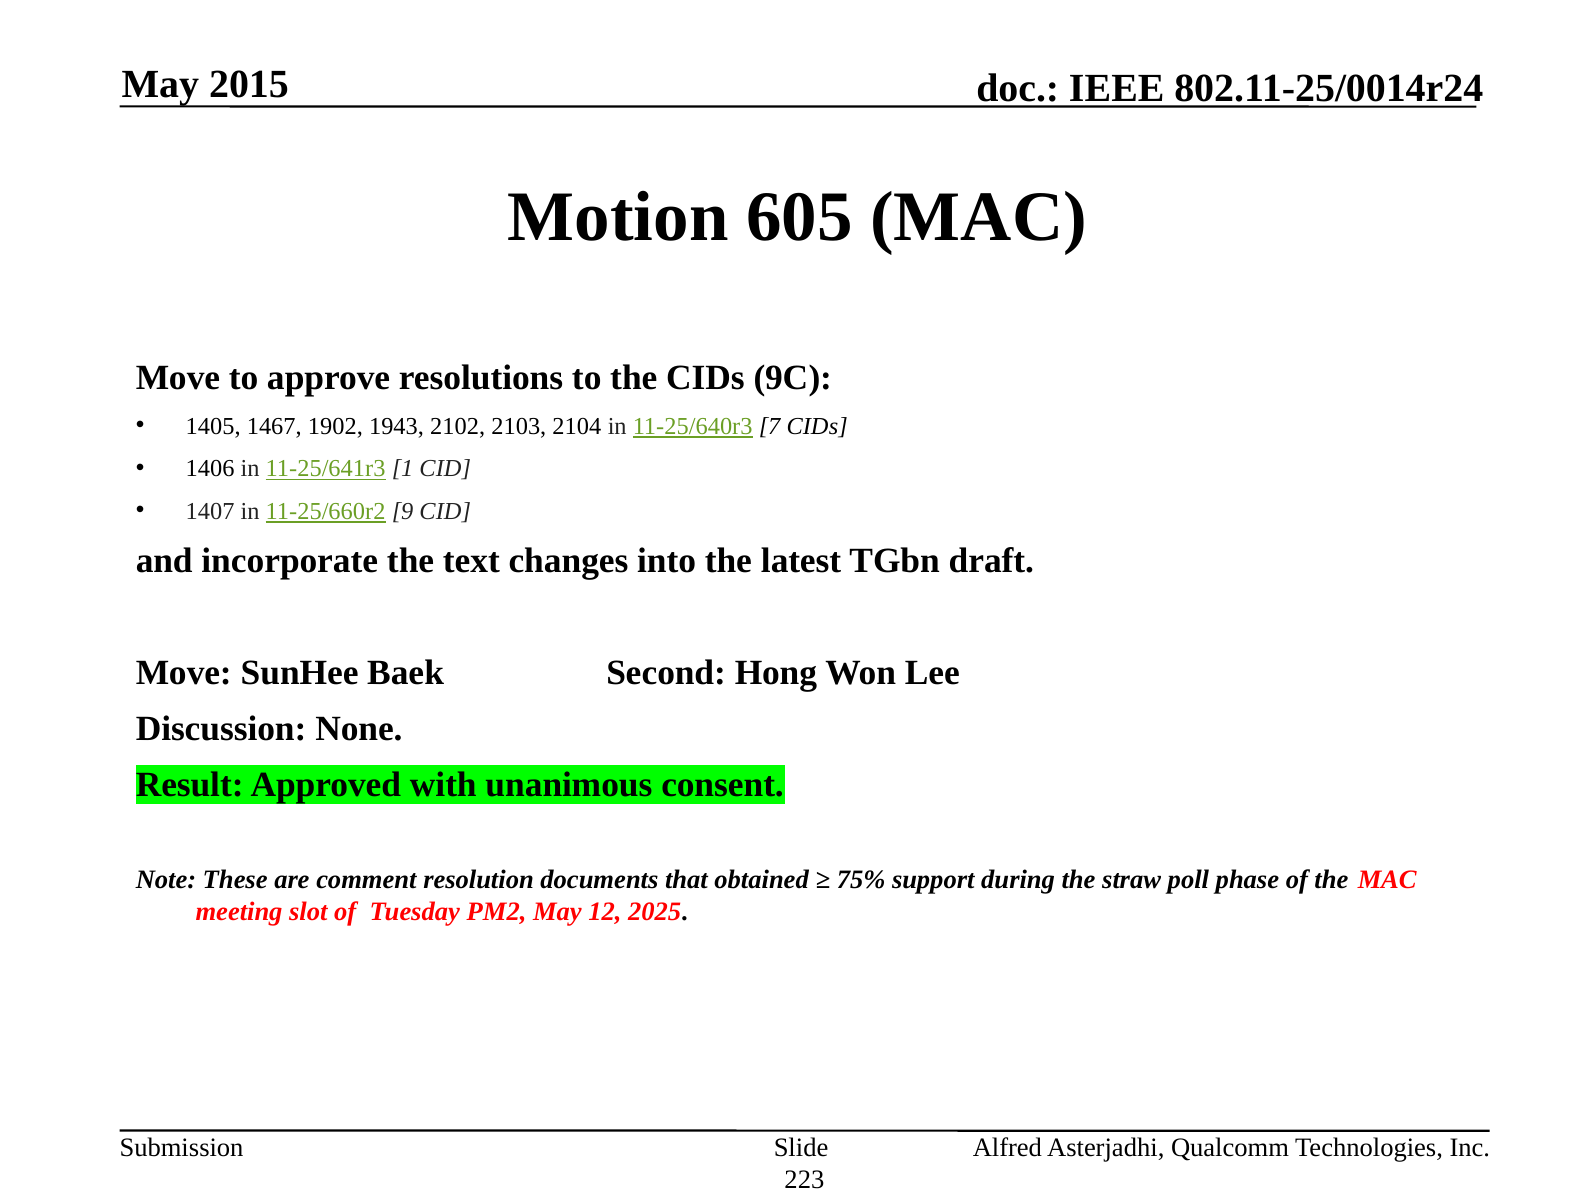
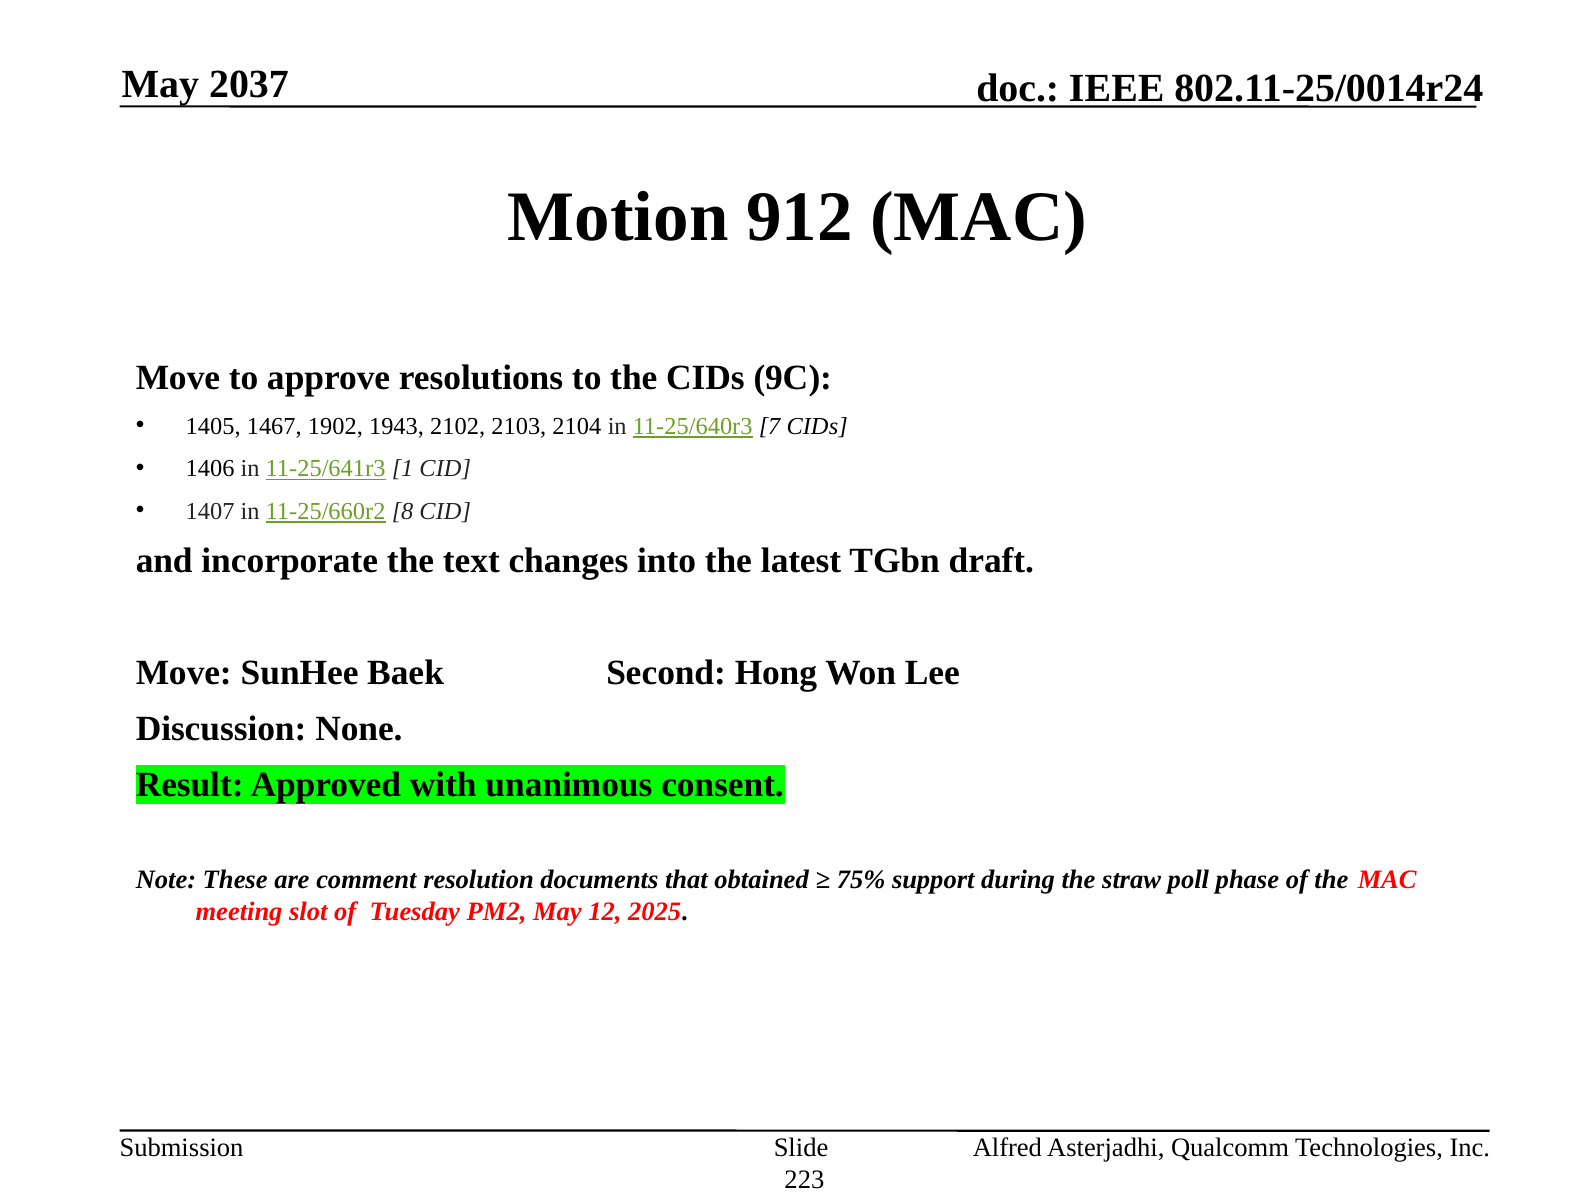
2015: 2015 -> 2037 (249, 85)
605: 605 -> 912 (799, 218)
9: 9 -> 8 (403, 511)
